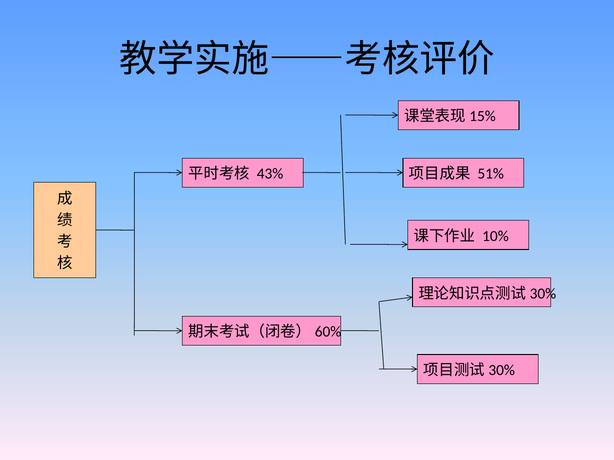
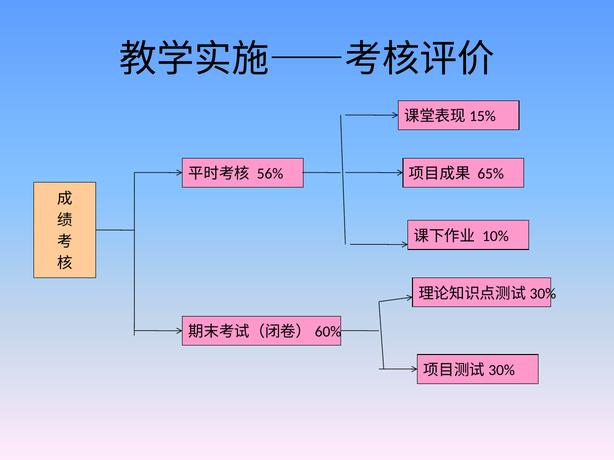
43%: 43% -> 56% (270, 174)
51%: 51% -> 65% (491, 174)
